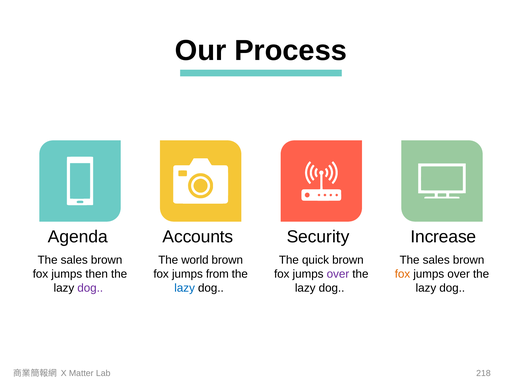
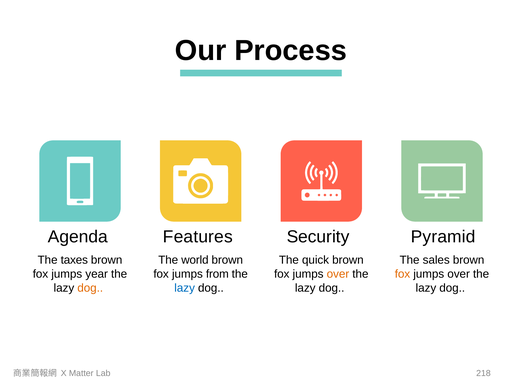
Accounts: Accounts -> Features (198, 237)
Increase: Increase -> Pyramid (443, 237)
sales: sales -> taxes (74, 260)
then: then -> year (97, 274)
over colour: purple -> orange (338, 274)
dog colour: purple -> orange (90, 288)
